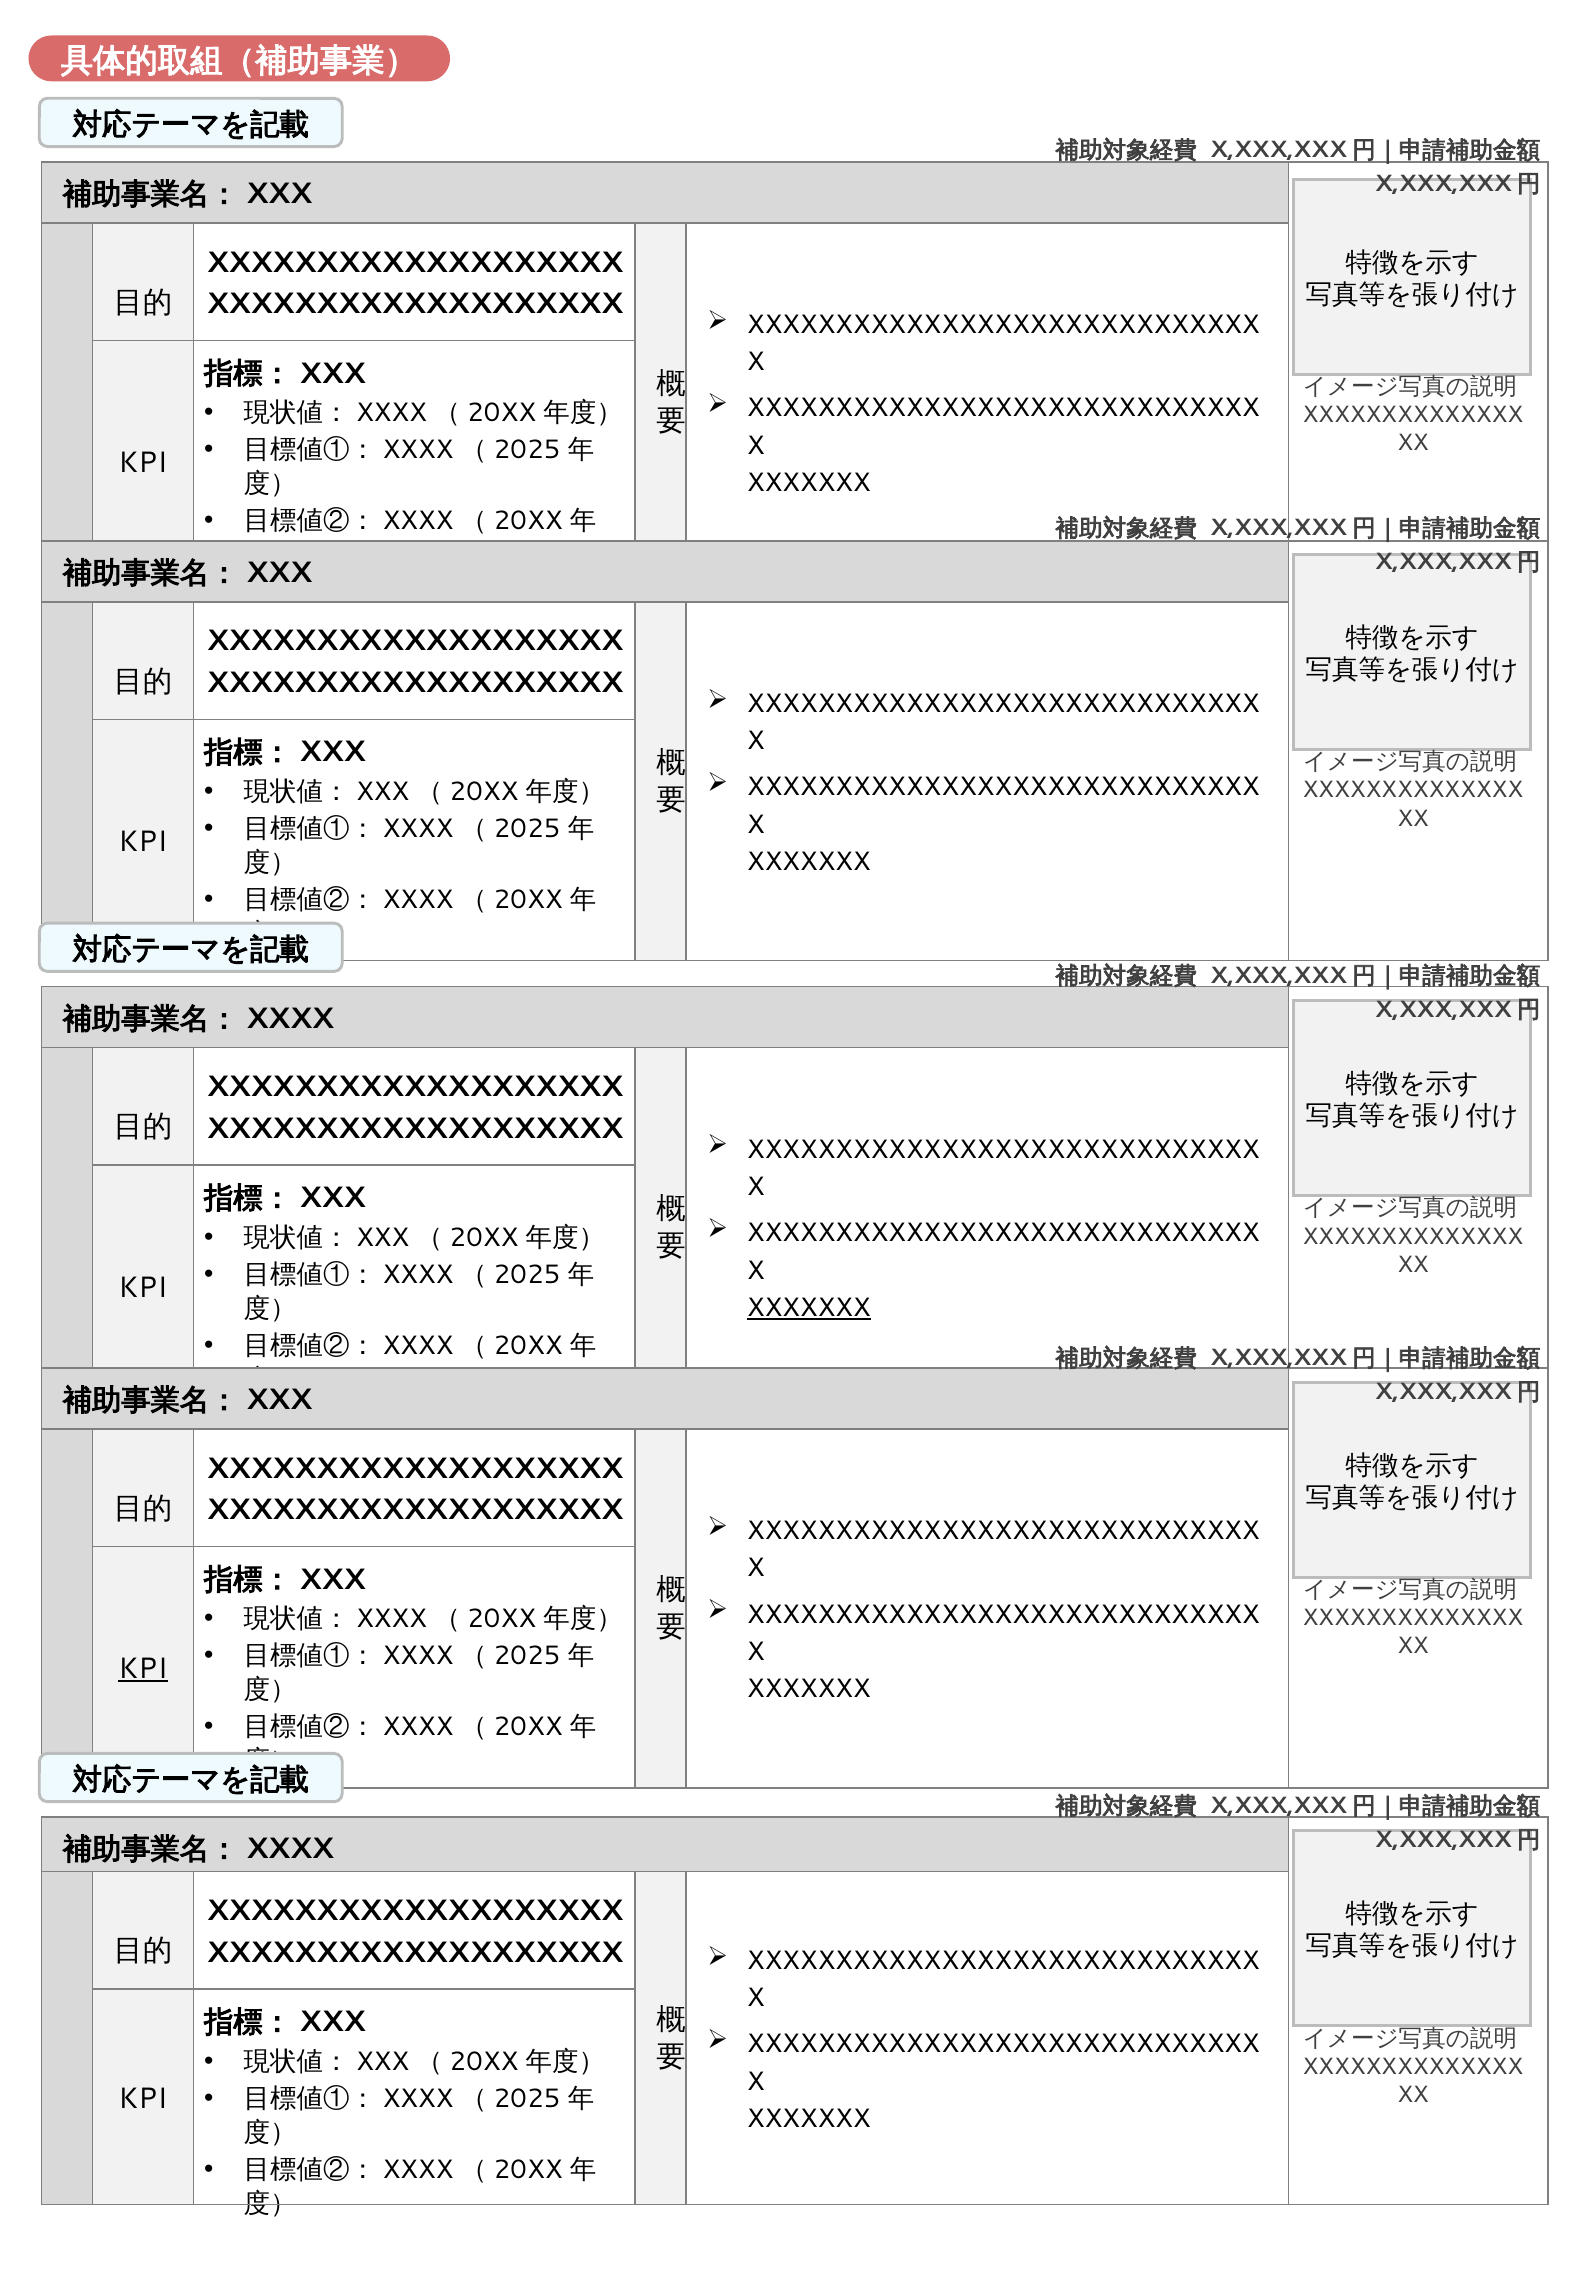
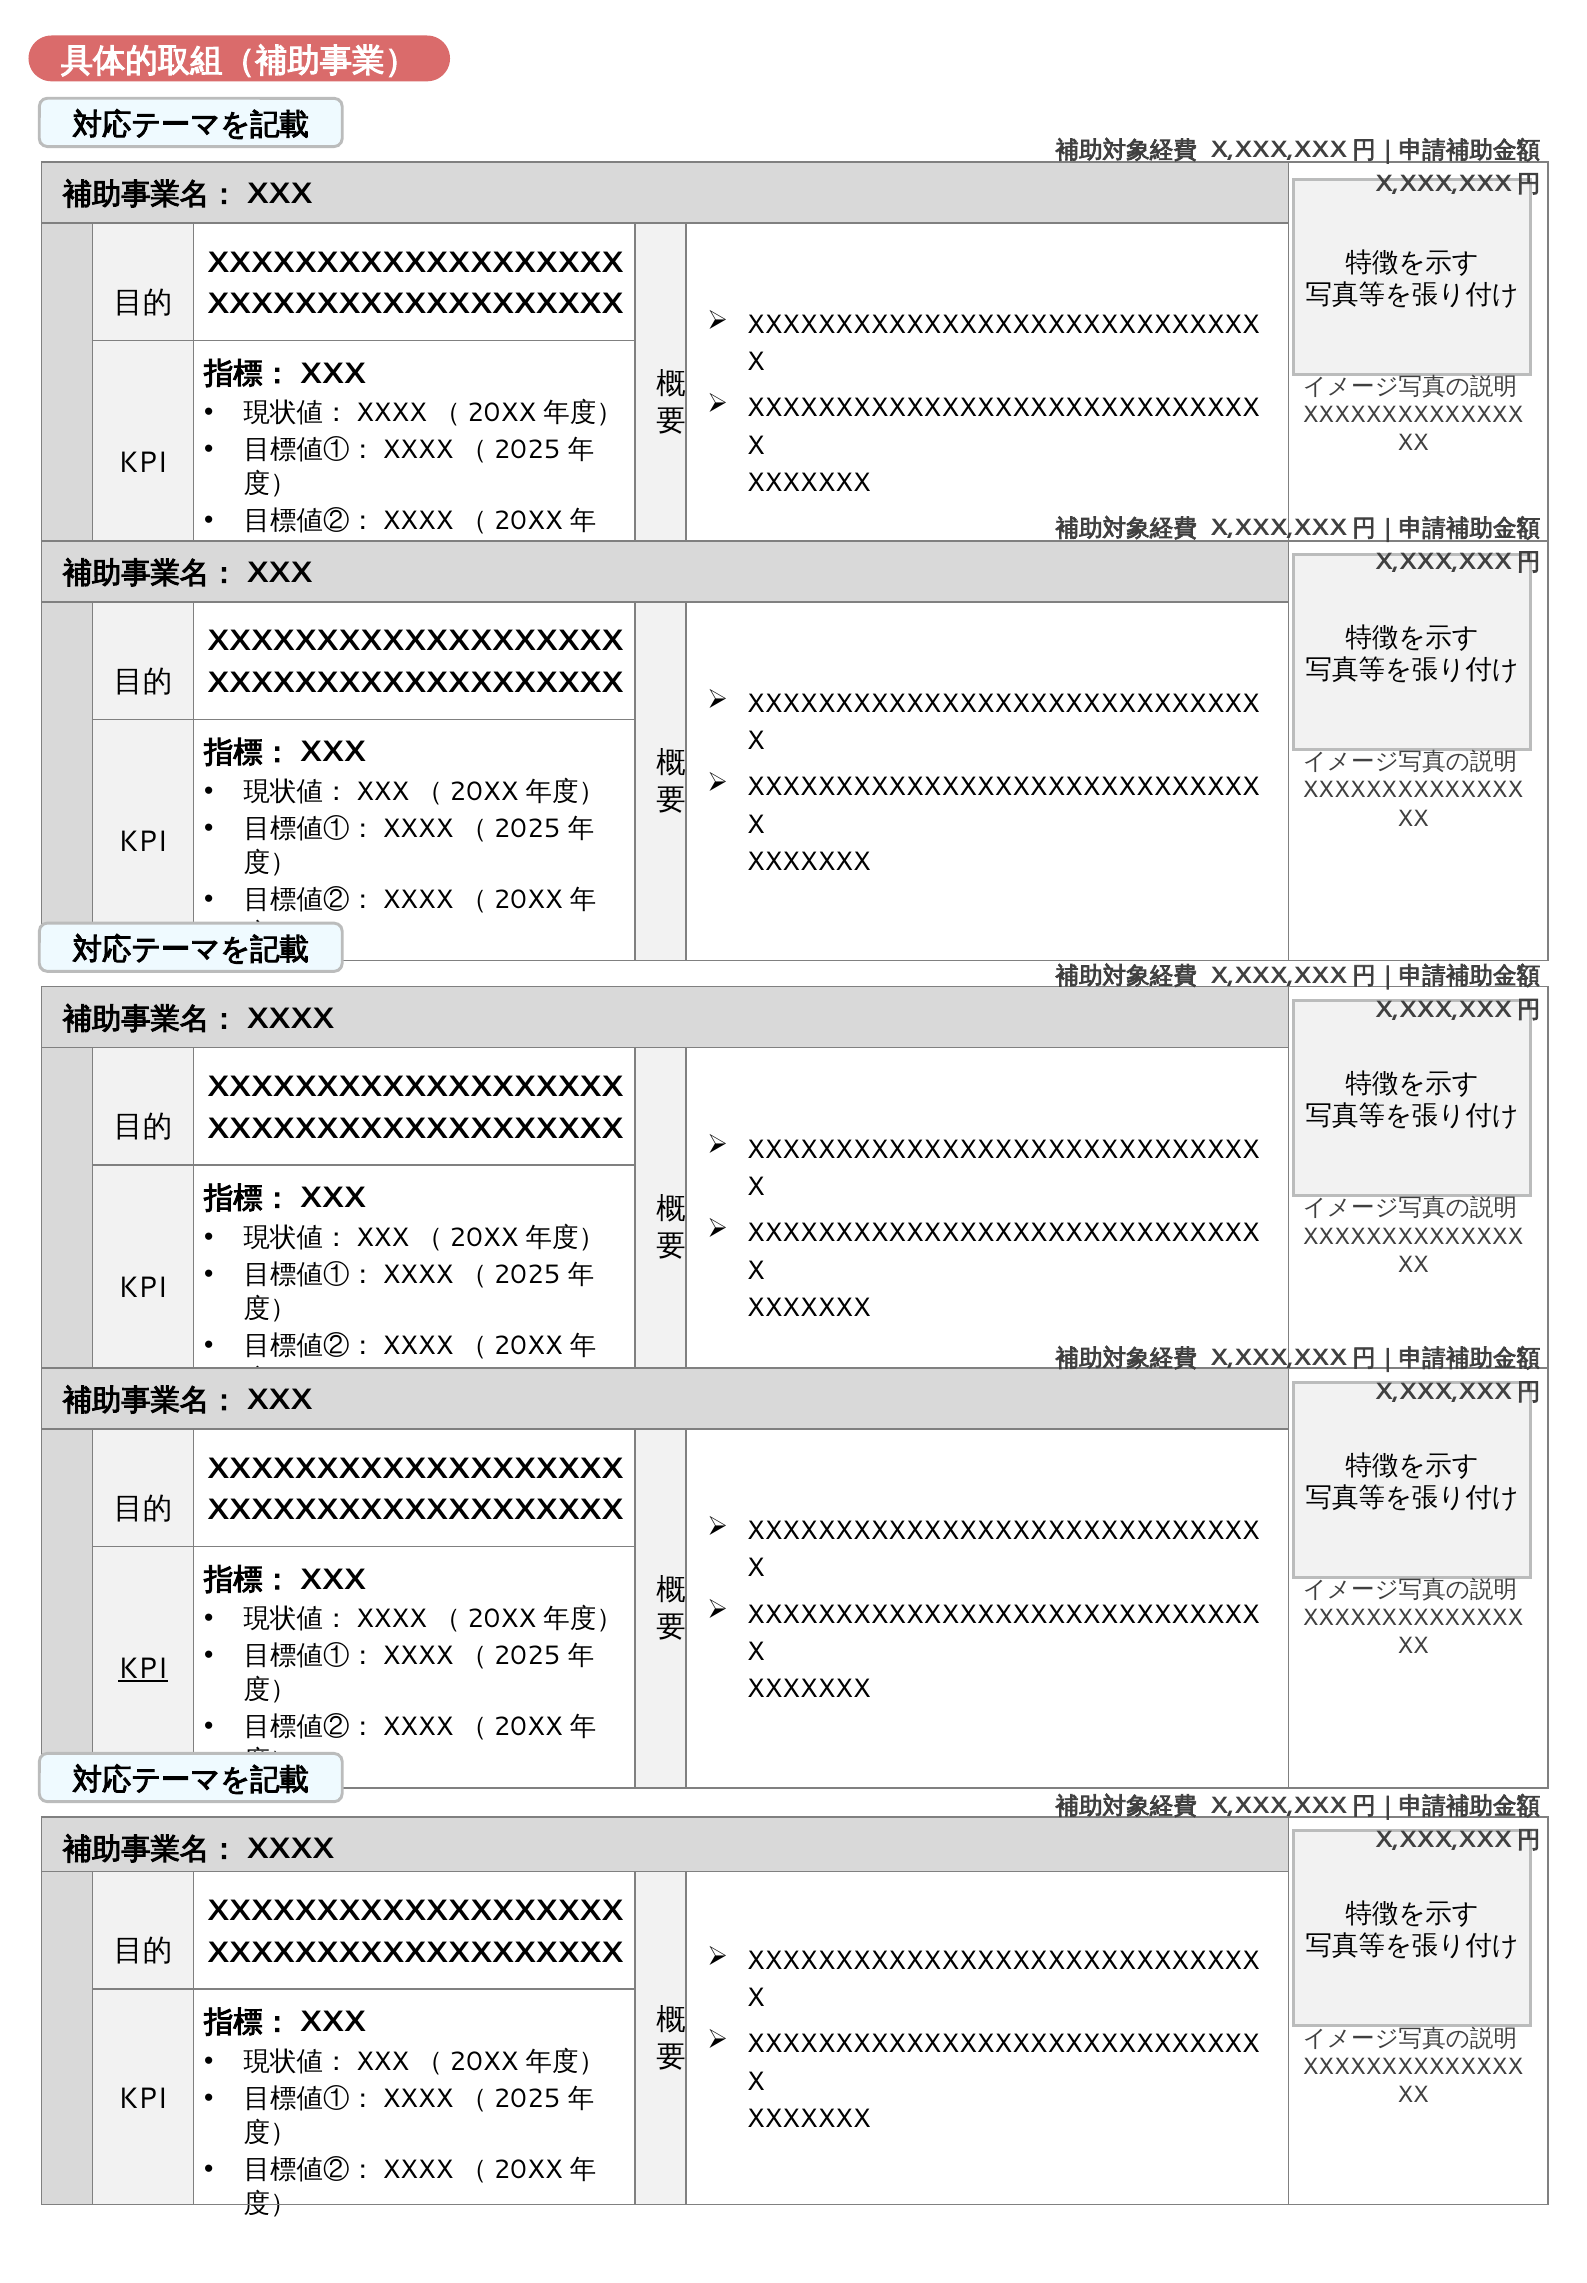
XXXXXXX underline: present -> none (809, 1308)
